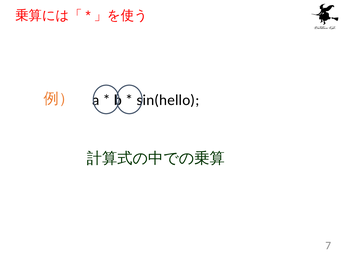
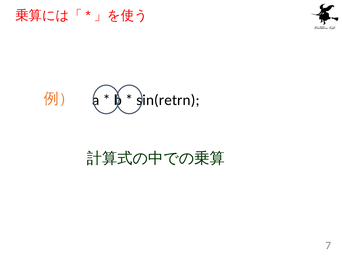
sin(hello: sin(hello -> sin(retrn (168, 100)
